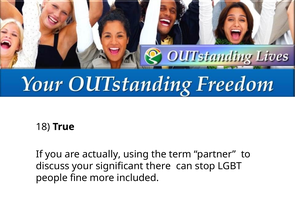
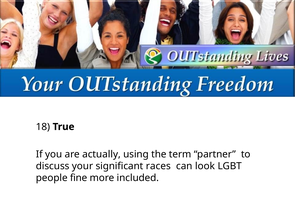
there: there -> races (158, 166)
stop: stop -> look (205, 166)
